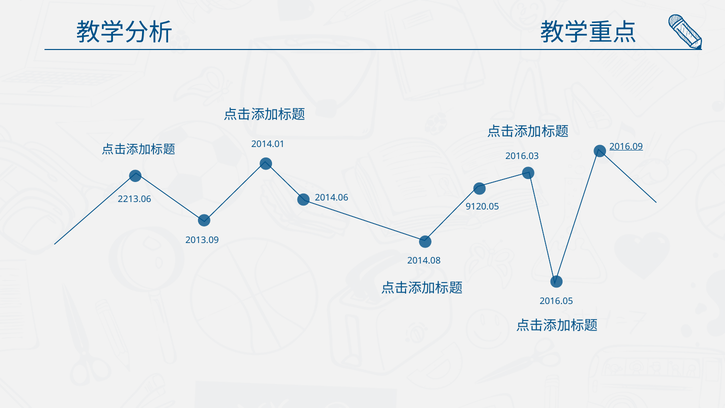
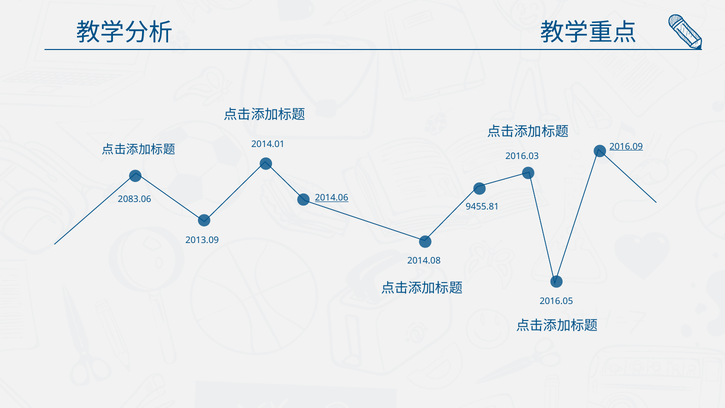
2014.06 underline: none -> present (332, 198)
2213.06: 2213.06 -> 2083.06 (135, 199)
9120.05: 9120.05 -> 9455.81 (482, 207)
